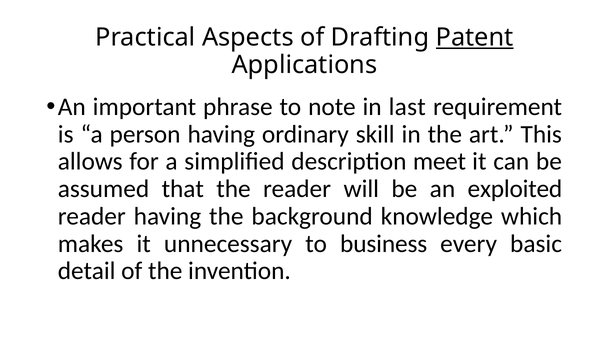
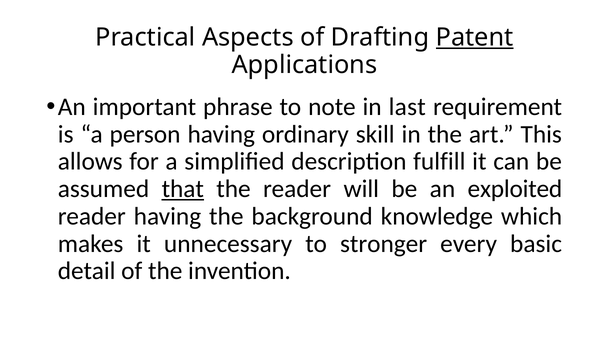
meet: meet -> fulfill (439, 162)
that underline: none -> present (183, 189)
business: business -> stronger (384, 244)
